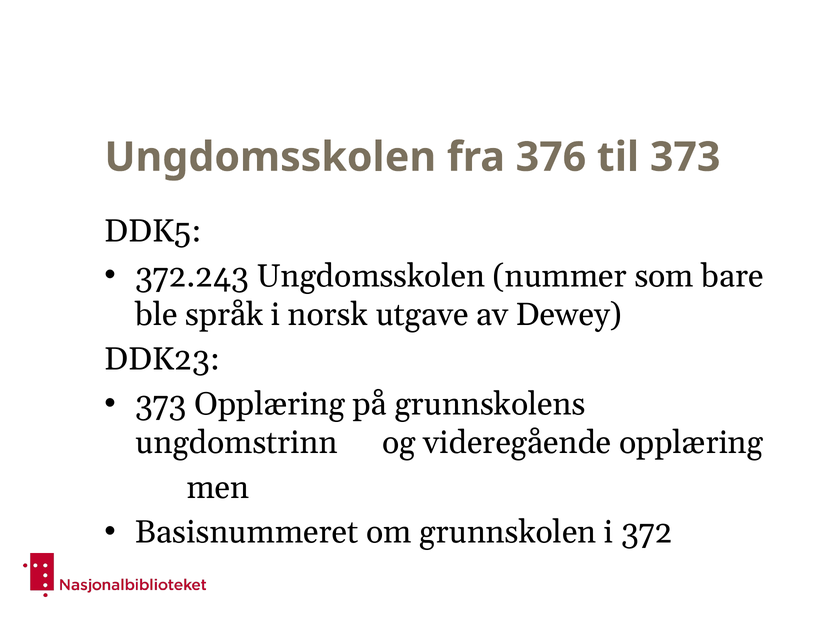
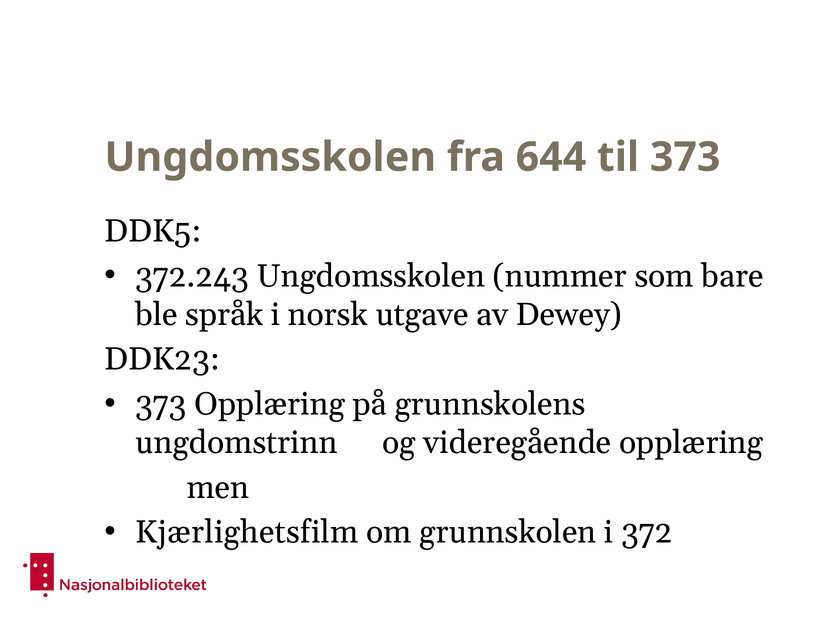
376: 376 -> 644 (551, 157)
Basisnummeret: Basisnummeret -> Kjærlighetsfilm (247, 533)
